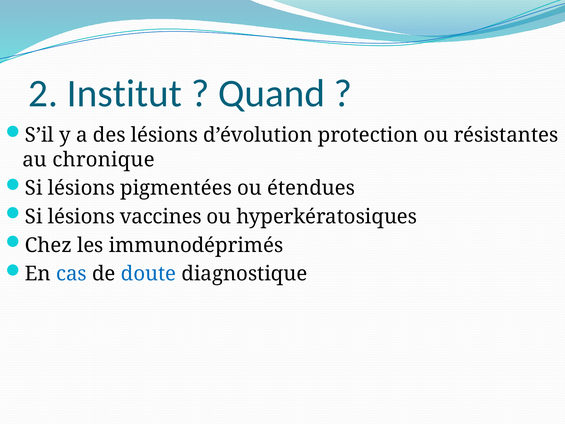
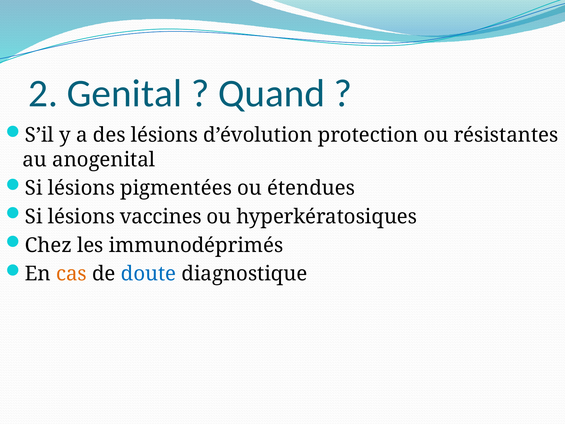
Institut: Institut -> Genital (124, 93)
chronique: chronique -> anogenital (104, 160)
cas colour: blue -> orange (71, 274)
